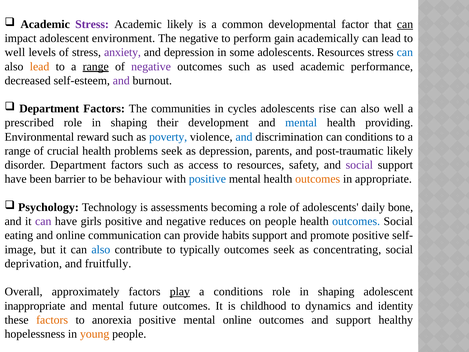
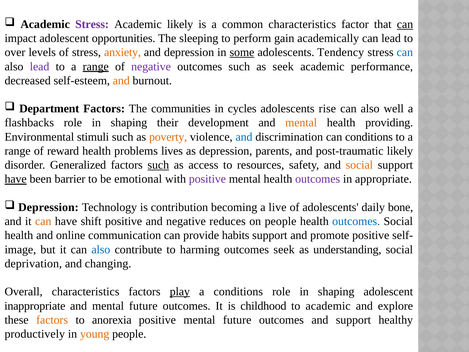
common developmental: developmental -> characteristics (302, 24)
environment: environment -> opportunities (124, 38)
The negative: negative -> sleeping (199, 38)
well: well -> over (15, 52)
anxiety colour: purple -> orange (123, 52)
some underline: none -> present (242, 52)
adolescents Resources: Resources -> Tendency (341, 52)
lead colour: orange -> purple (40, 66)
as used: used -> seek (283, 66)
and colour: purple -> orange (121, 80)
prescribed: prescribed -> flashbacks (29, 123)
mental colour: blue -> orange (301, 123)
reward: reward -> stimuli (93, 137)
poverty colour: blue -> orange (168, 137)
crucial: crucial -> reward (63, 151)
problems seek: seek -> lives (172, 151)
disorder Department: Department -> Generalized (78, 165)
such underline: none -> present (158, 165)
social colour: purple -> orange (359, 165)
have underline: none -> present (16, 179)
behaviour: behaviour -> emotional (138, 179)
positive colour: blue -> purple (207, 179)
outcomes colour: orange -> purple (318, 179)
Psychology: Psychology -> Depression (48, 207)
assessments: assessments -> contribution (180, 207)
a role: role -> live (278, 207)
can colour: purple -> orange (43, 221)
girls: girls -> shift (91, 221)
eating: eating -> health (19, 235)
typically: typically -> harming (200, 249)
concentrating: concentrating -> understanding (347, 249)
fruitfully: fruitfully -> changing (108, 263)
Overall approximately: approximately -> characteristics (86, 292)
to dynamics: dynamics -> academic (328, 306)
identity: identity -> explore (395, 306)
positive mental online: online -> future (237, 320)
hopelessness: hopelessness -> productively (35, 334)
